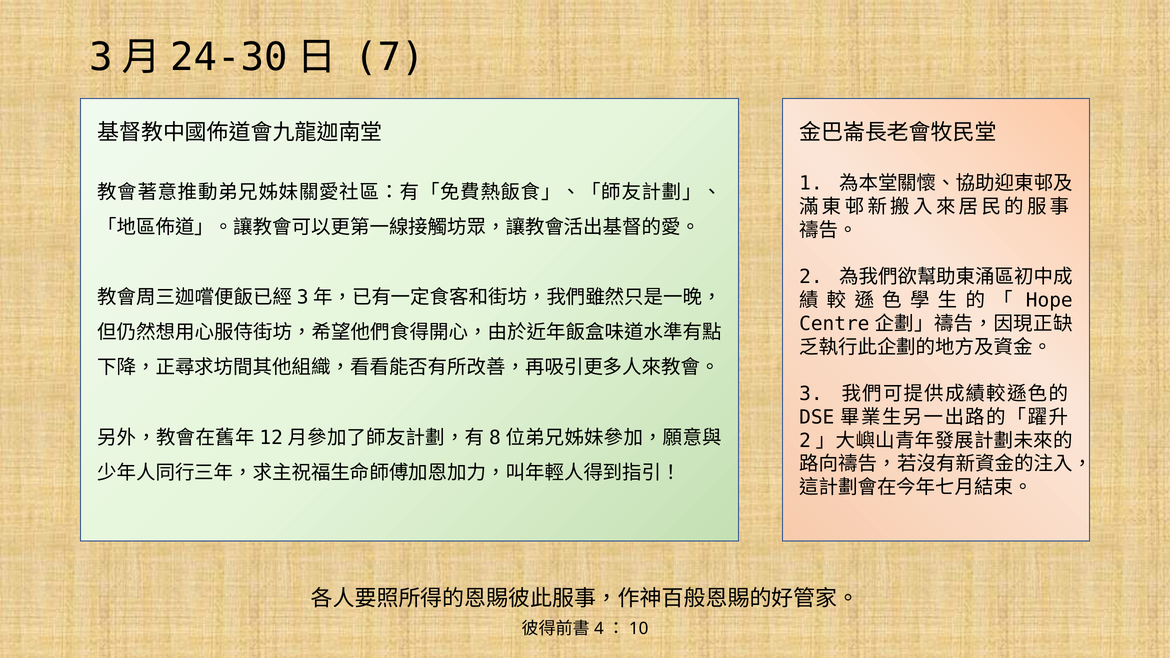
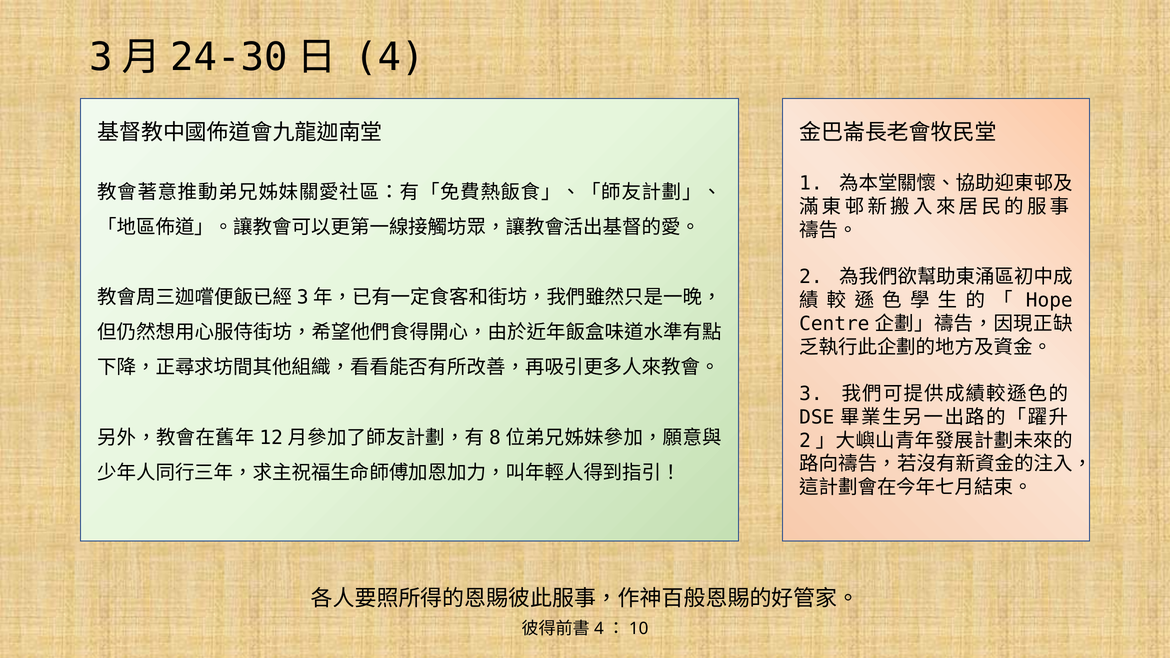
7: 7 -> 4 (389, 58)
